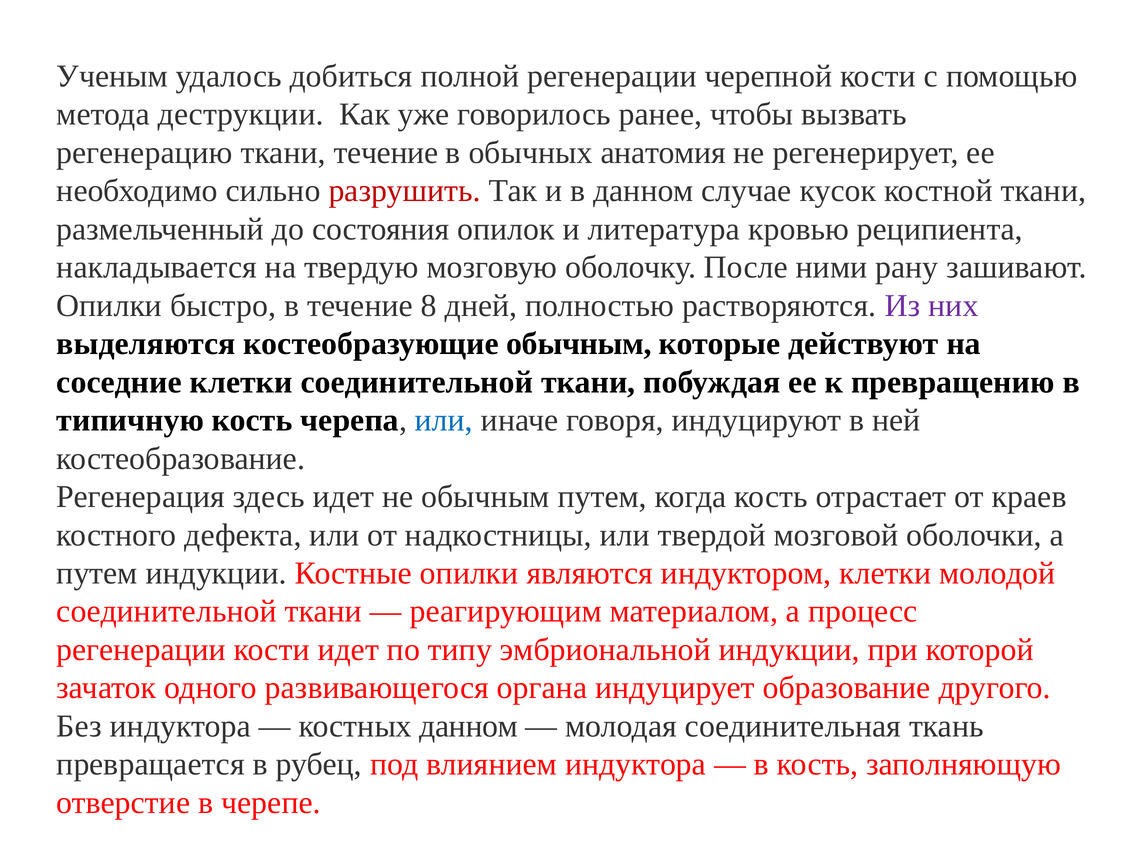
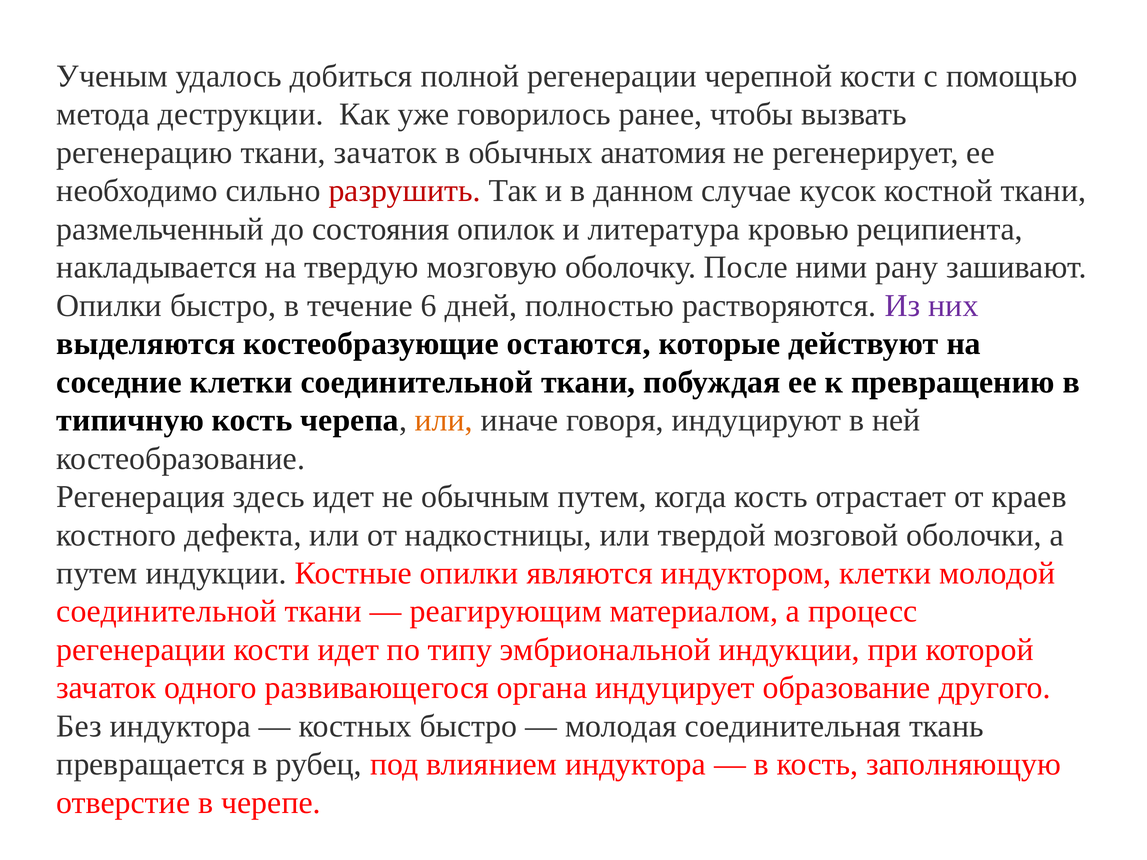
ткани течение: течение -> зачаток (386, 153)
8: 8 -> 6 (429, 306)
костеобразующие обычным: обычным -> остаются (579, 344)
или colour: blue -> orange (444, 420)
костных данном: данном -> быстро (469, 726)
